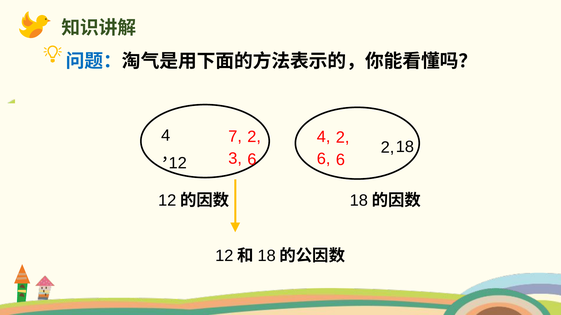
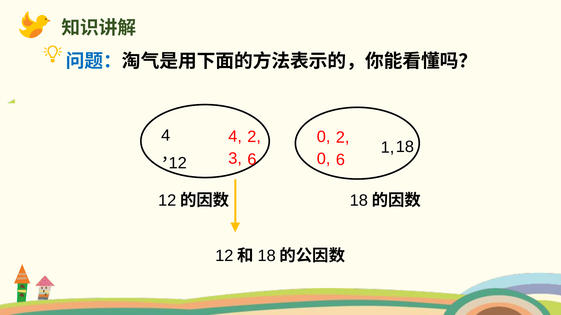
7: 7 -> 4 (235, 137)
4: 4 -> 0 (324, 137)
2: 2 -> 1 (388, 148)
6: 6 -> 0 (324, 159)
